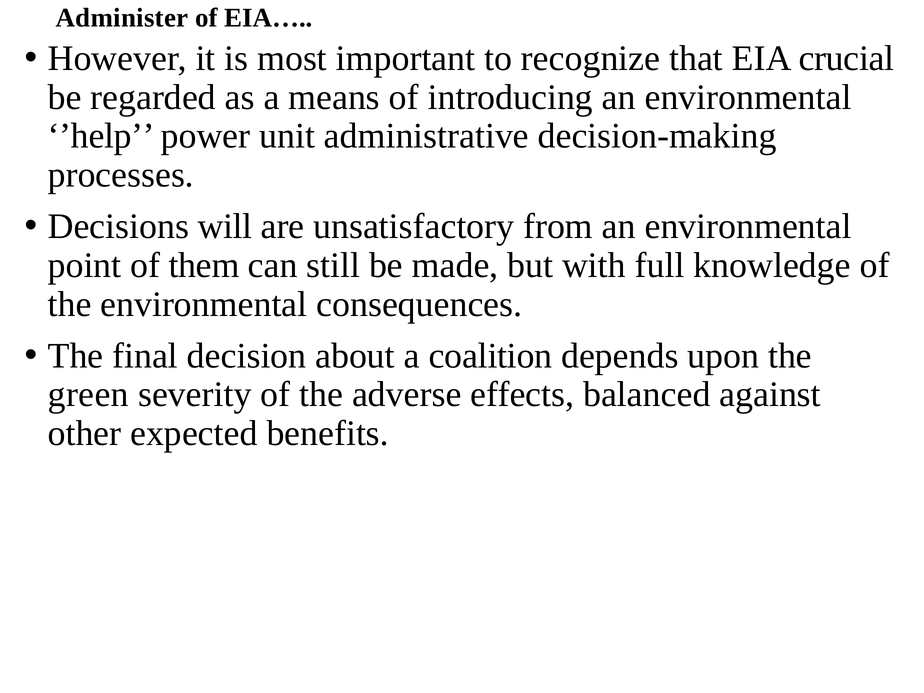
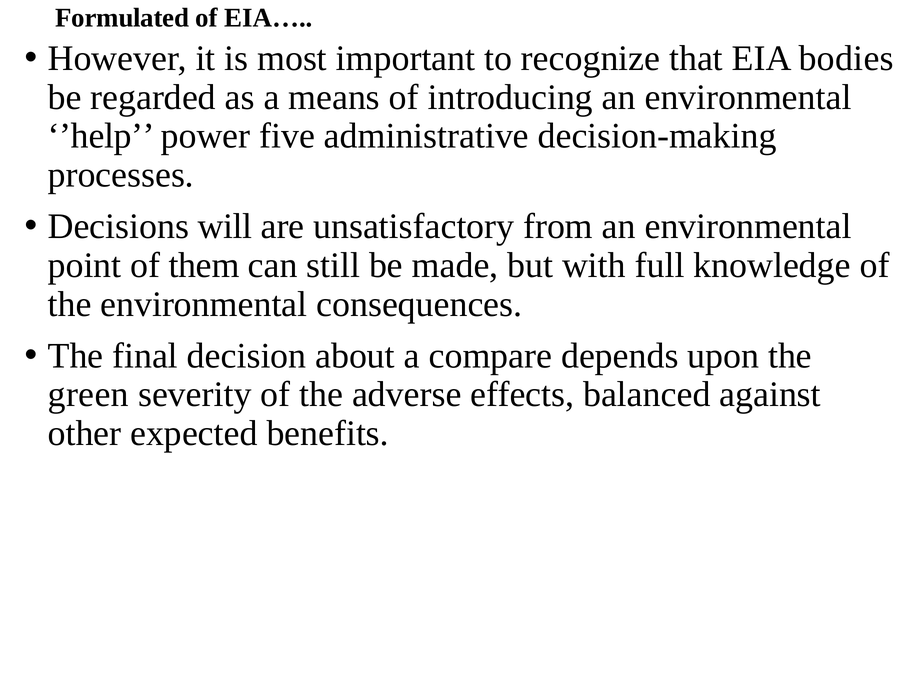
Administer: Administer -> Formulated (122, 18)
crucial: crucial -> bodies (846, 58)
unit: unit -> five (287, 136)
coalition: coalition -> compare (490, 356)
